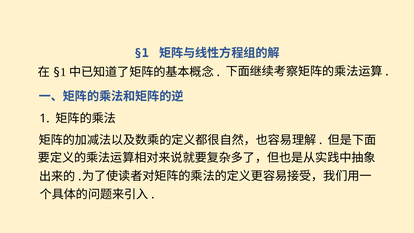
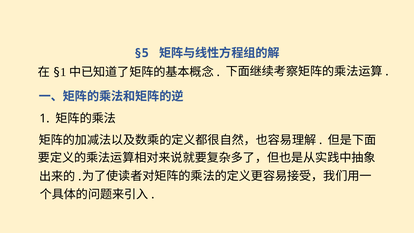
§1: §1 -> §5 (142, 53)
